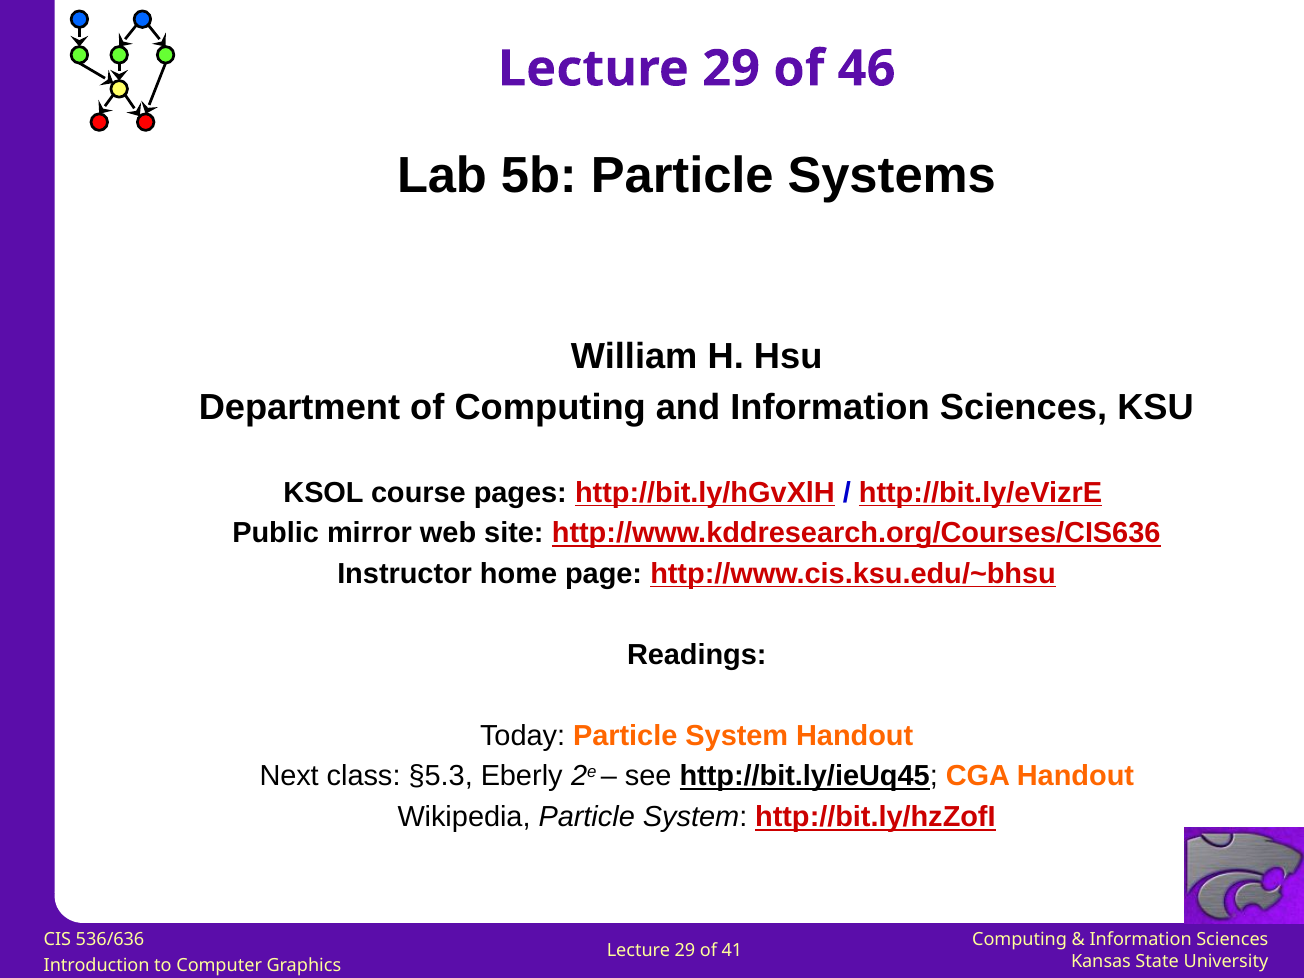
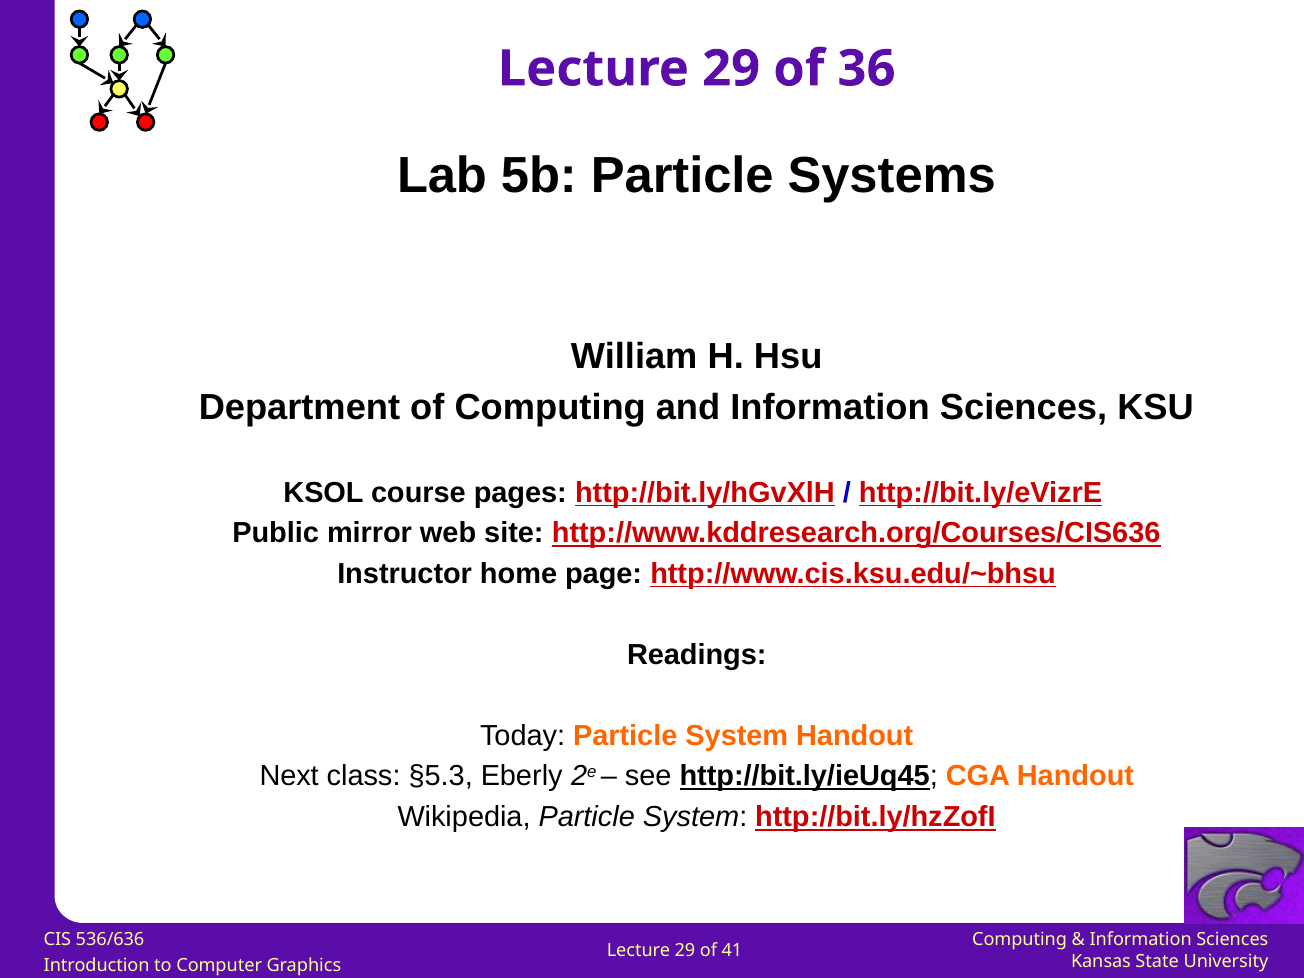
46: 46 -> 36 (867, 69)
